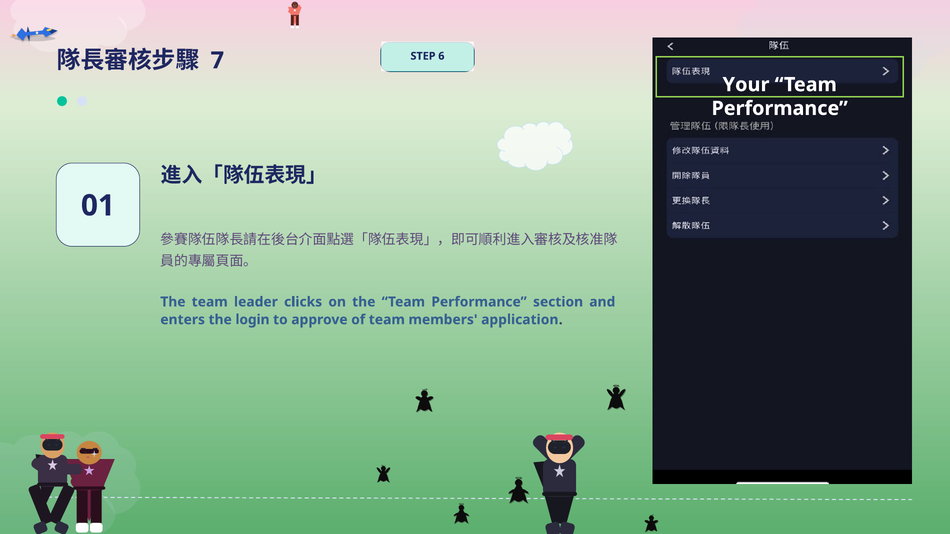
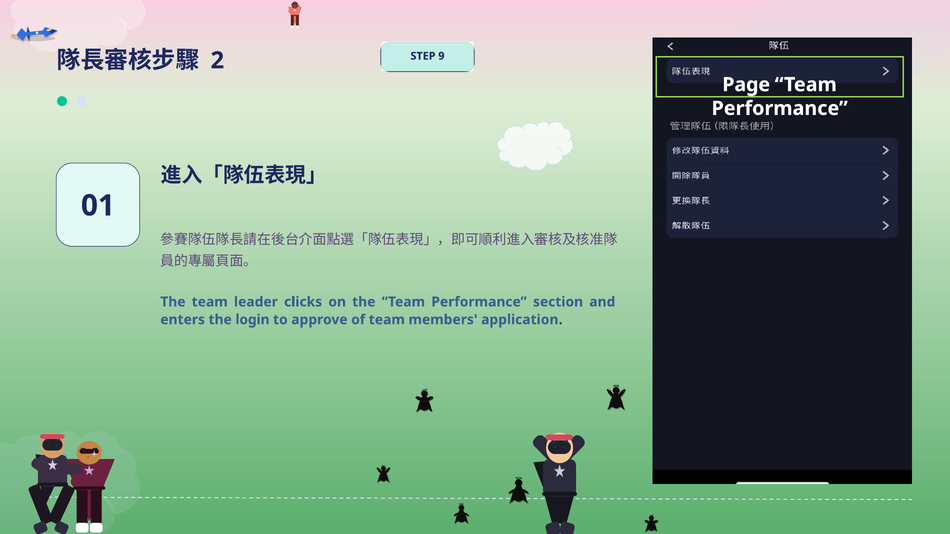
7: 7 -> 2 (217, 61)
6: 6 -> 9 (441, 56)
Your: Your -> Page (746, 85)
